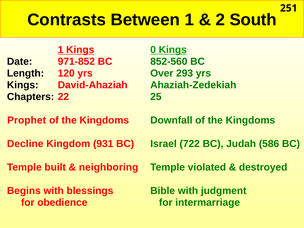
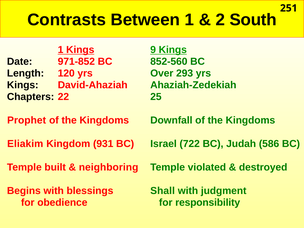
0: 0 -> 9 (153, 50)
Decline: Decline -> Eliakim (25, 144)
Bible: Bible -> Shall (163, 191)
intermarriage: intermarriage -> responsibility (208, 203)
